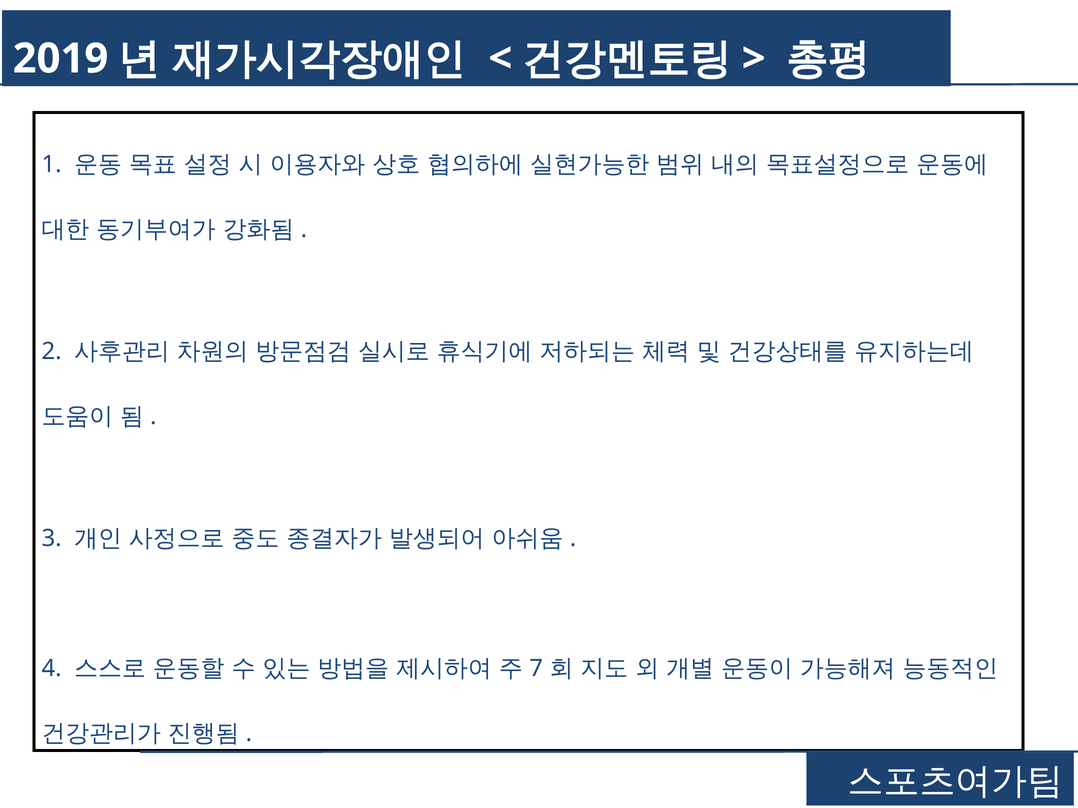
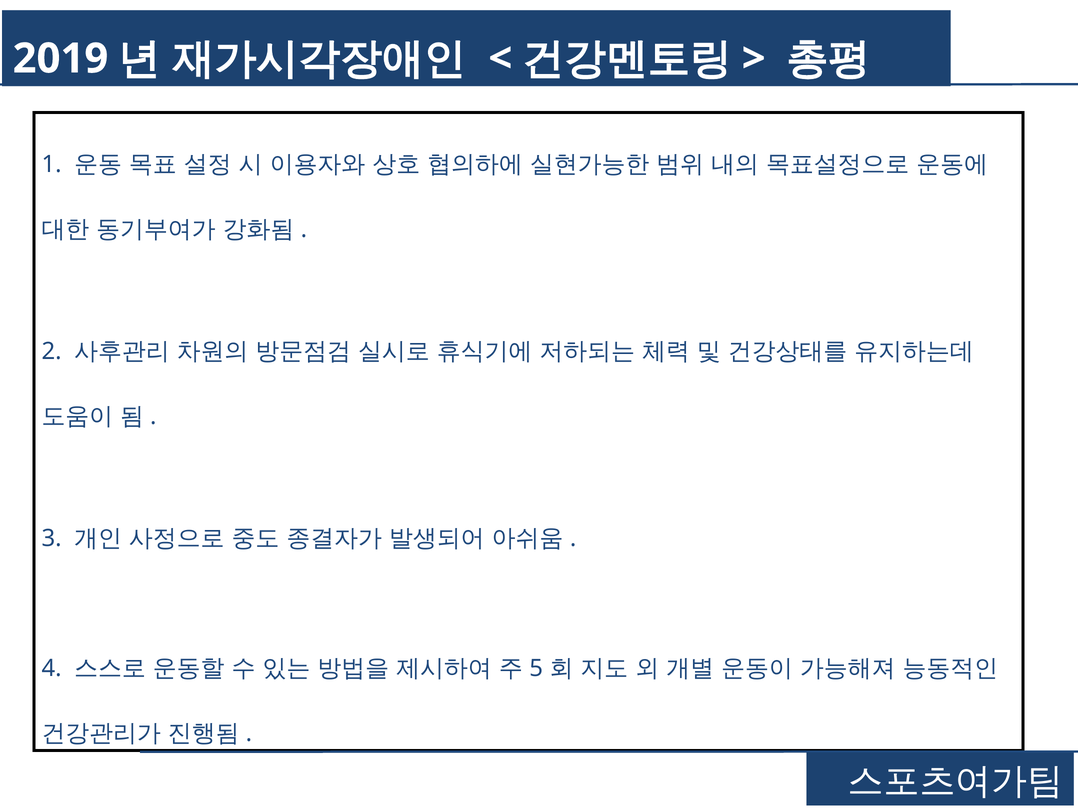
7: 7 -> 5 (536, 669)
